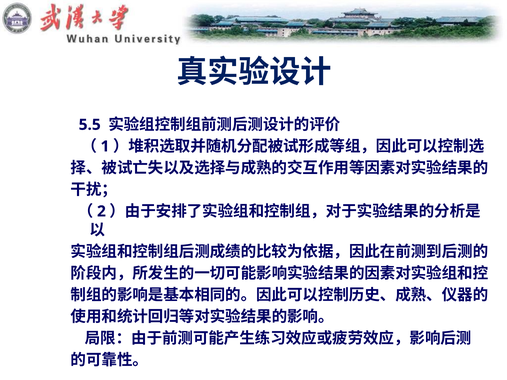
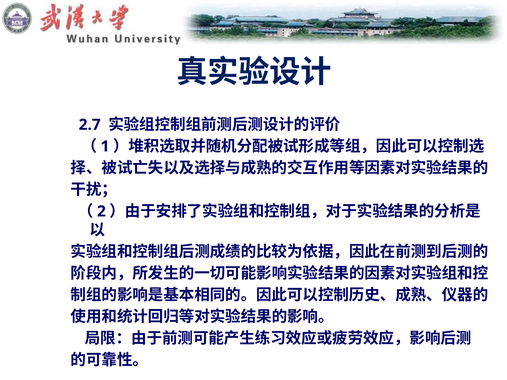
5.5: 5.5 -> 2.7 (90, 125)
